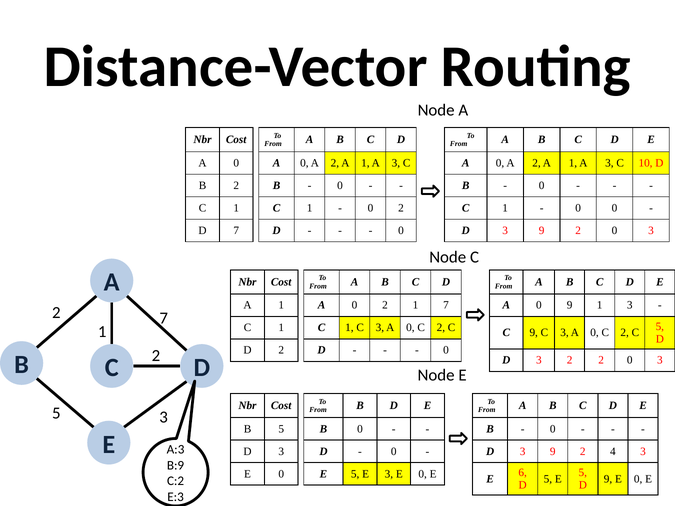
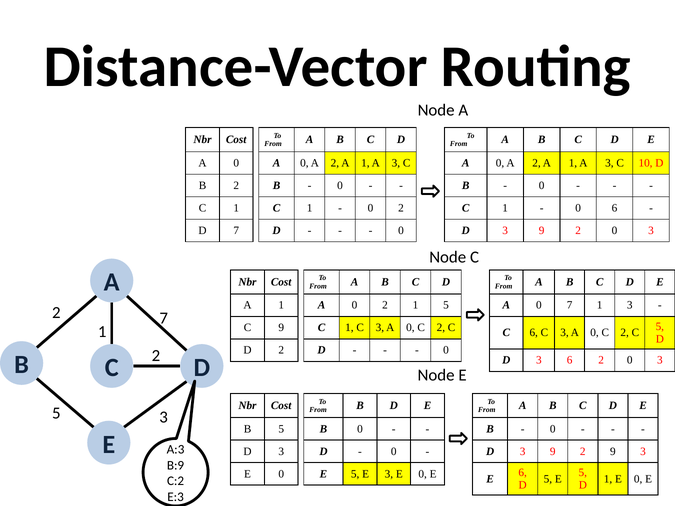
0 0: 0 -> 6 (615, 208)
1 7: 7 -> 5 (446, 305)
0 9: 9 -> 7 (570, 305)
1: 1 -> 9 (281, 328)
C 9: 9 -> 6 (534, 333)
3 2: 2 -> 6 (570, 360)
2 4: 4 -> 9 (613, 452)
9: 9 -> 1 (608, 479)
